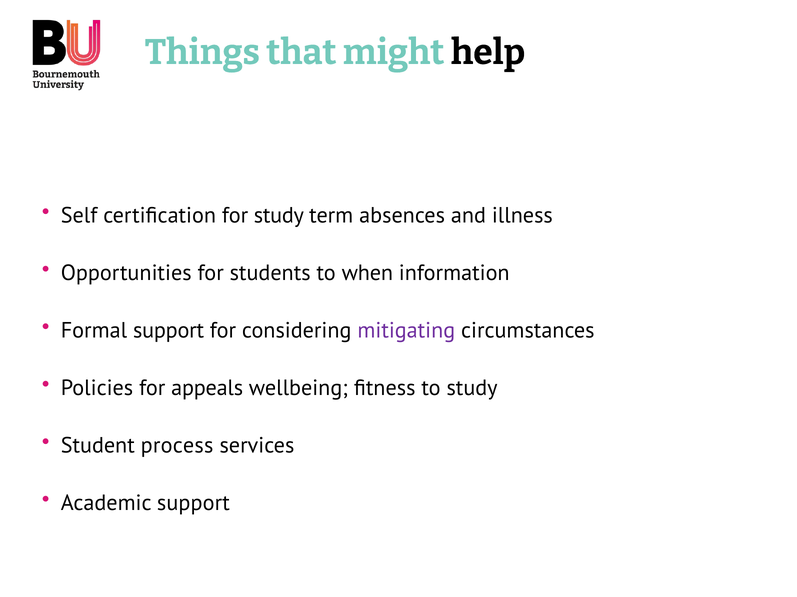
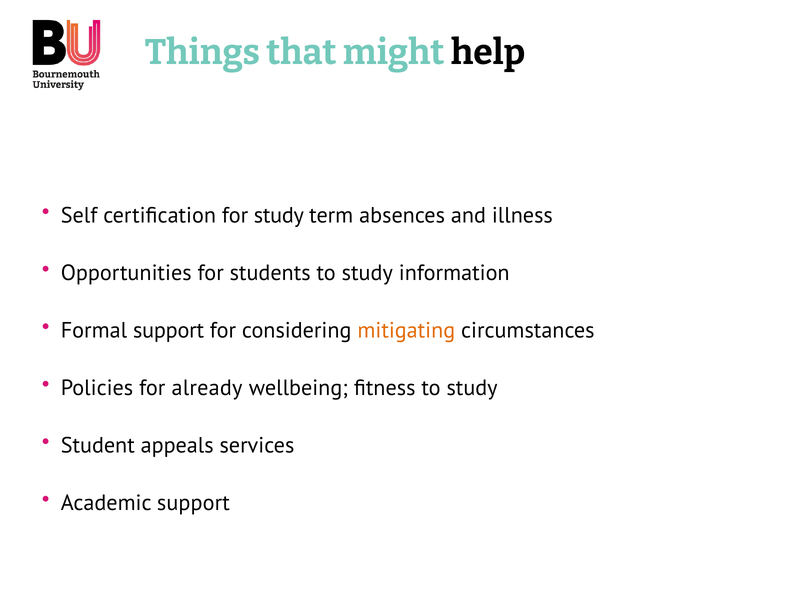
students to when: when -> study (367, 273)
mitigating colour: purple -> orange (406, 331)
appeals: appeals -> already (207, 389)
process: process -> appeals (177, 446)
